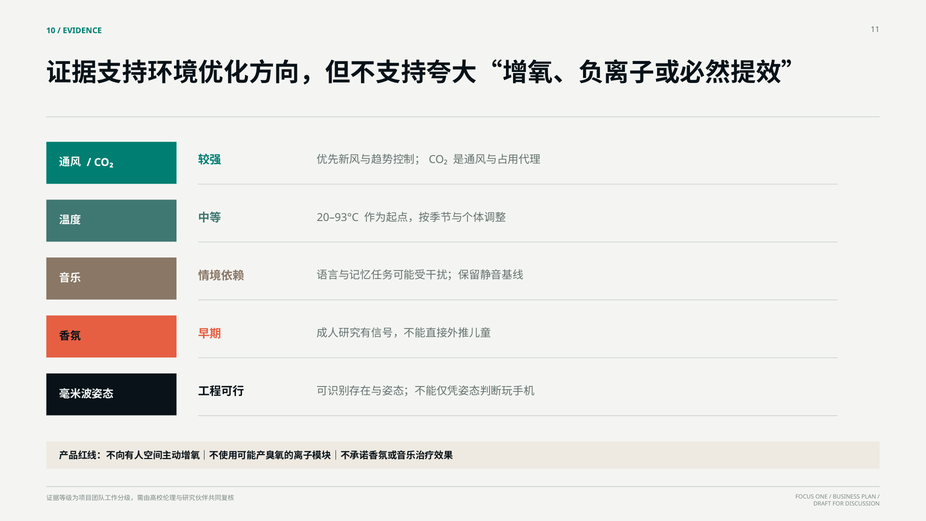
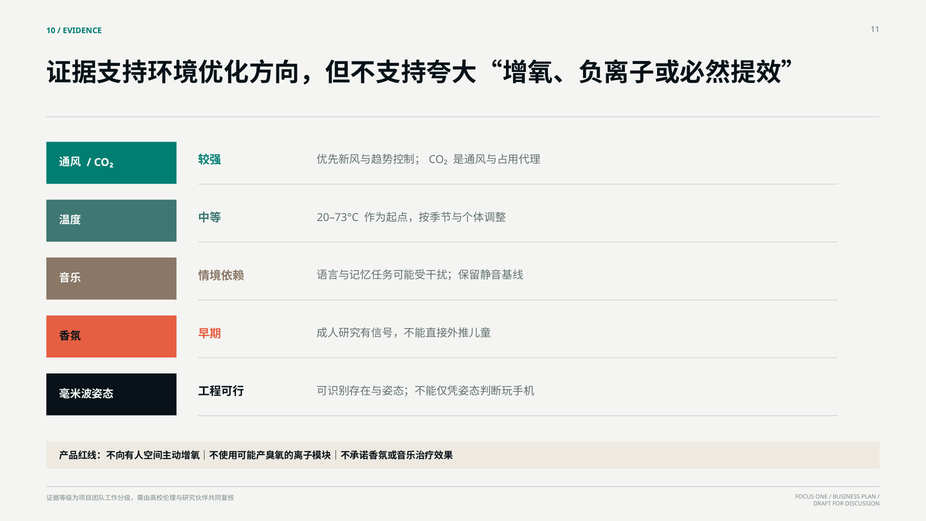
20–93°C: 20–93°C -> 20–73°C (338, 217)
